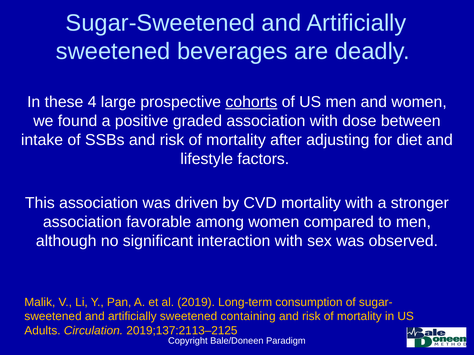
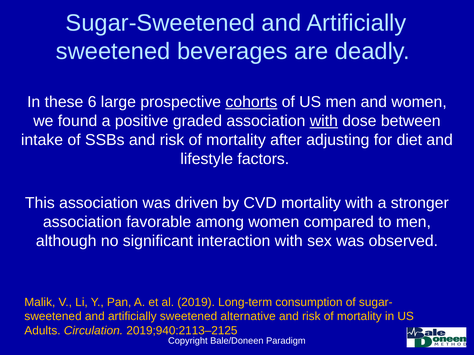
4: 4 -> 6 (92, 102)
with underline: none -> present (324, 121)
containing: containing -> alternative (248, 317)
2019;137:2113–2125: 2019;137:2113–2125 -> 2019;940:2113–2125 (182, 331)
